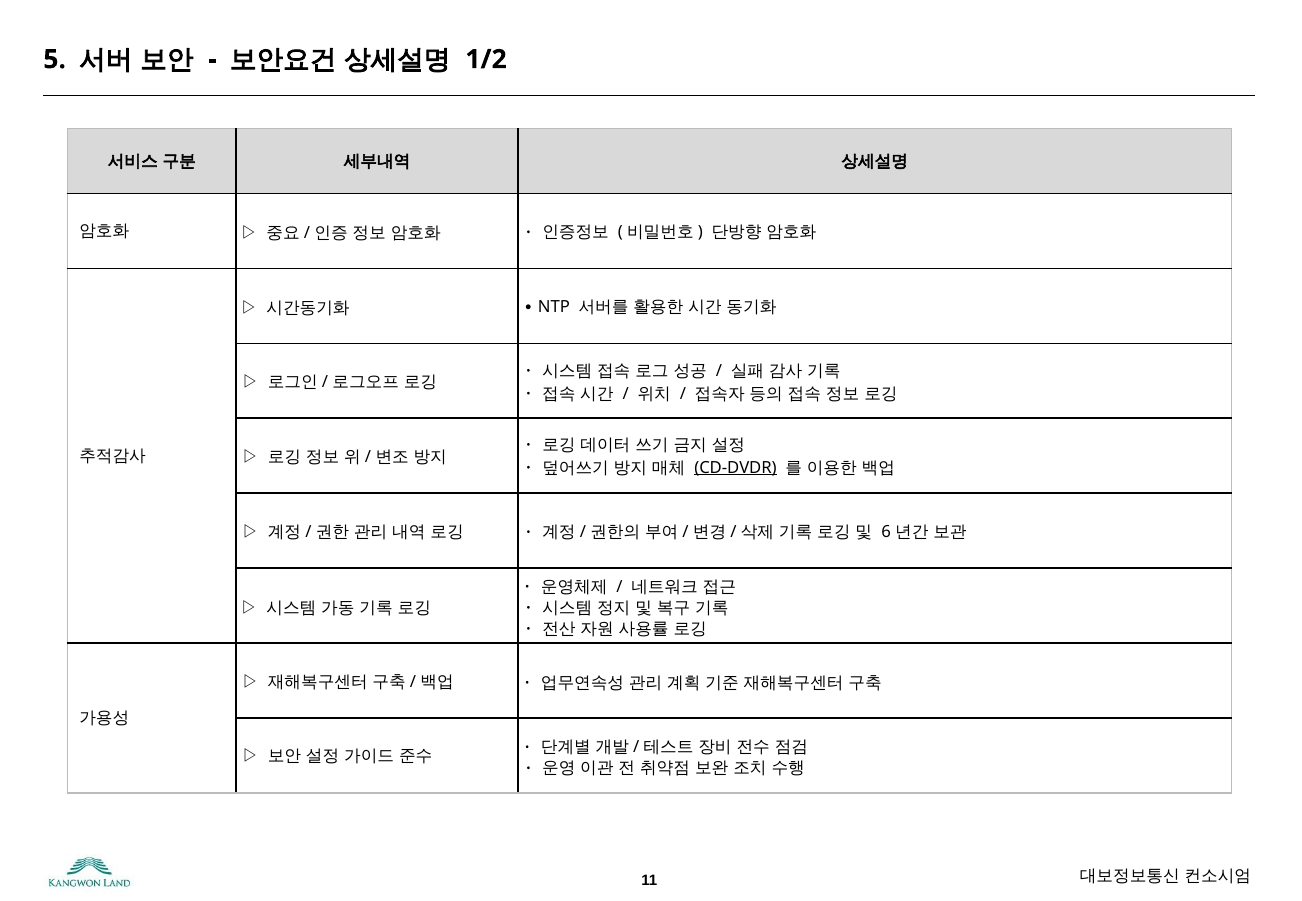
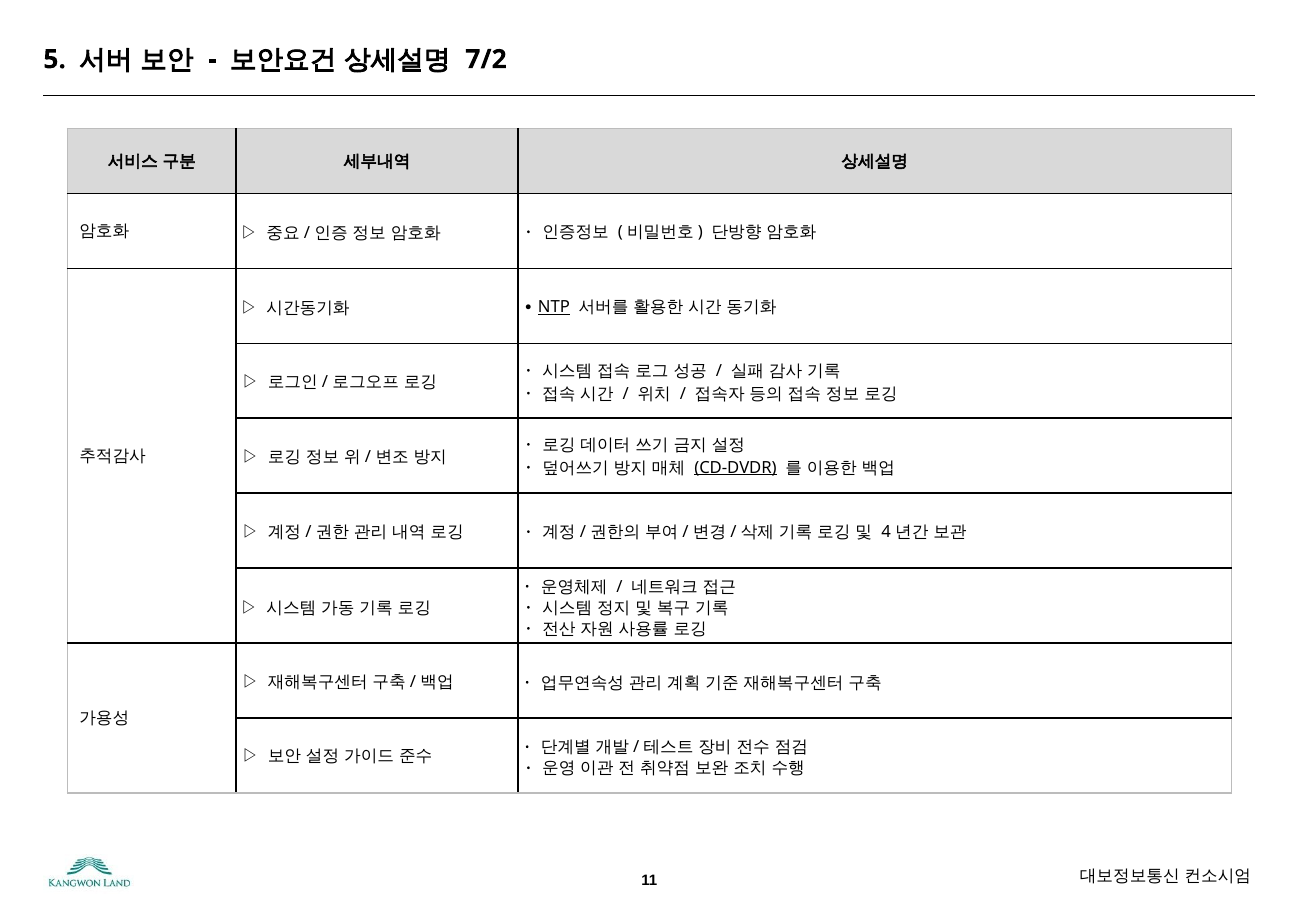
1/2: 1/2 -> 7/2 (486, 59)
NTP underline: none -> present (554, 307)
6: 6 -> 4 (886, 532)
